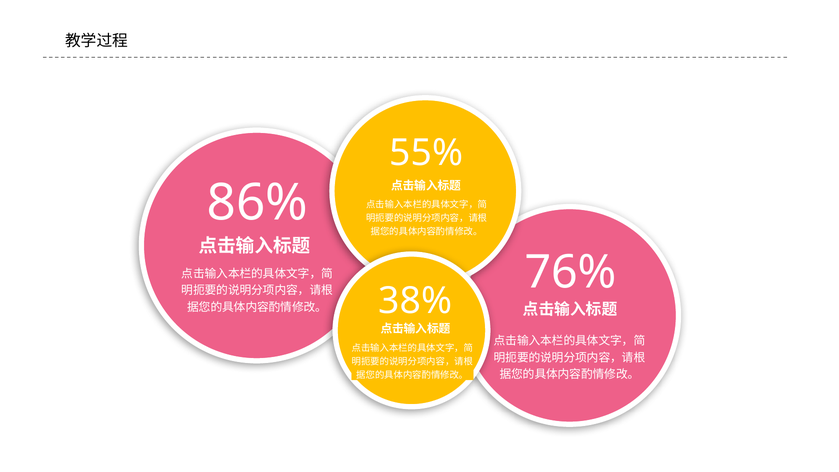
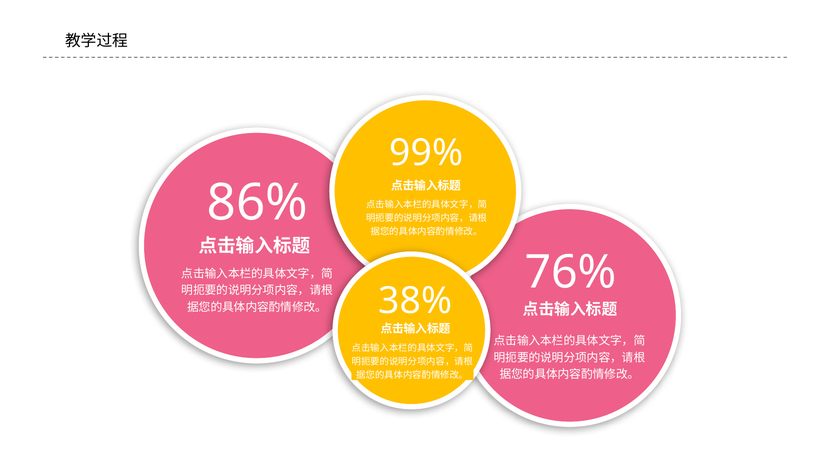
55%: 55% -> 99% (426, 153)
